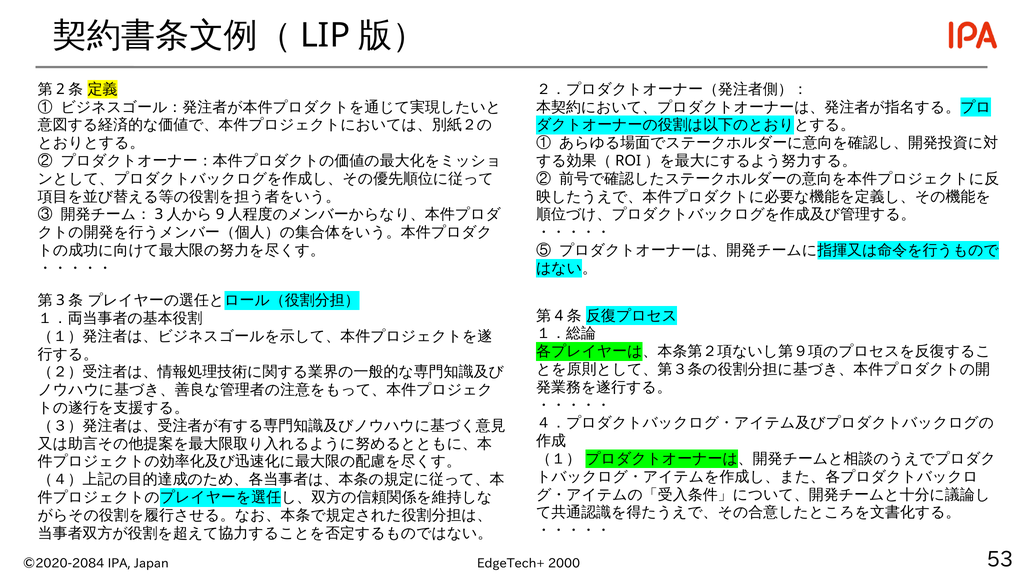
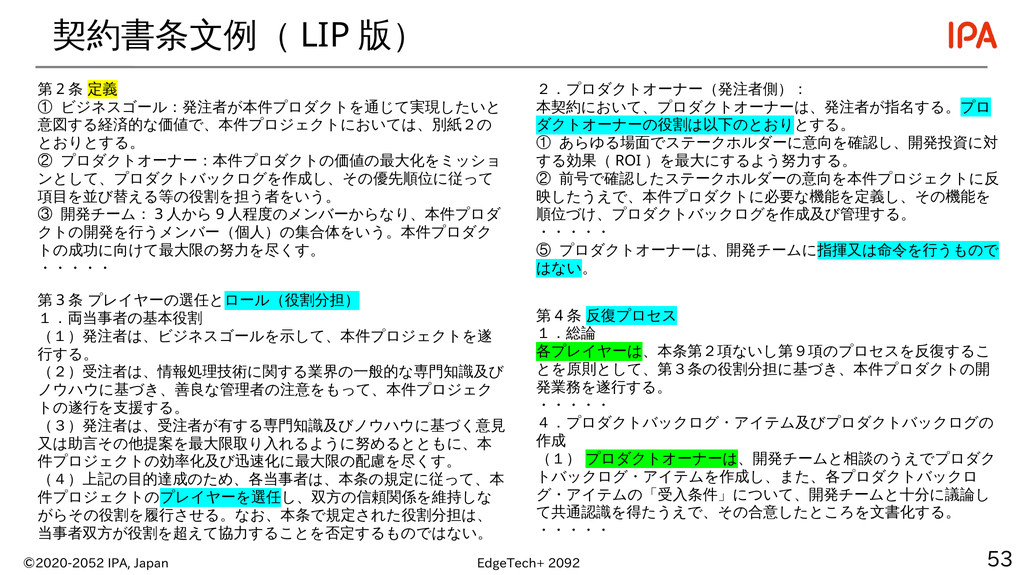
©2020-2084: ©2020-2084 -> ©2020-2052 (63, 564)
2000: 2000 -> 2092 (564, 564)
